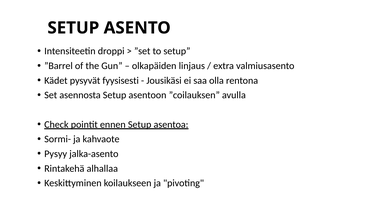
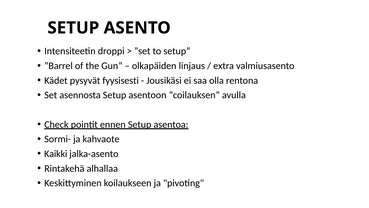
Pysyy: Pysyy -> Kaikki (56, 153)
